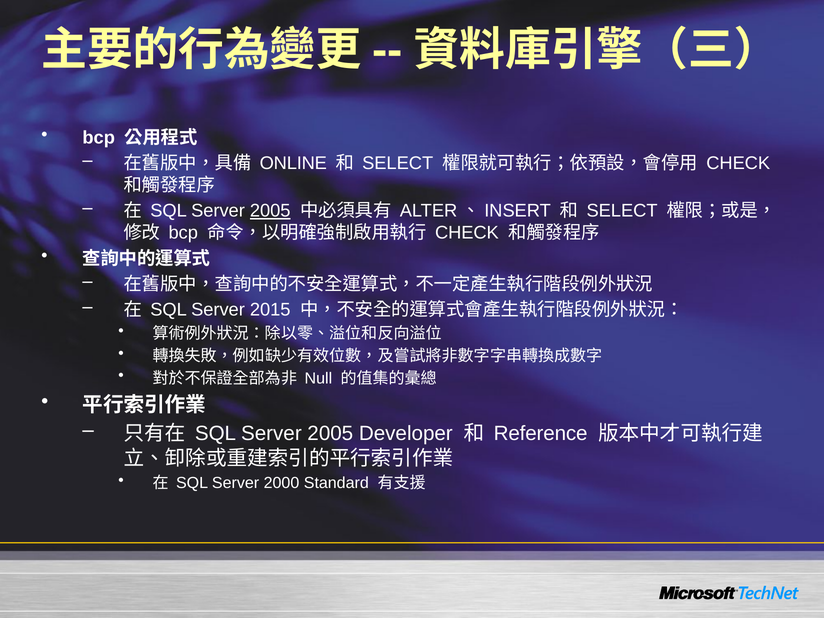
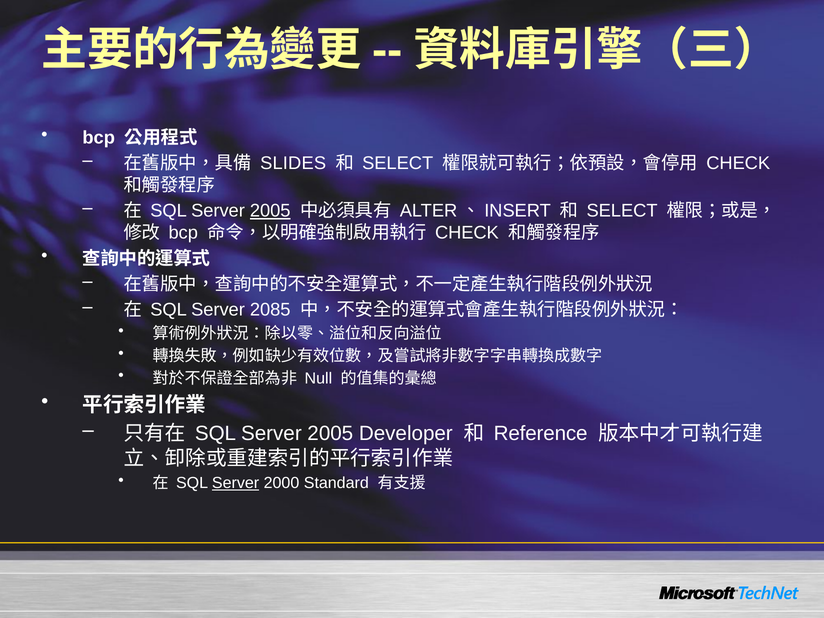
ONLINE: ONLINE -> SLIDES (293, 163)
2015: 2015 -> 2085 (270, 310)
Server underline: none -> present (236, 483)
